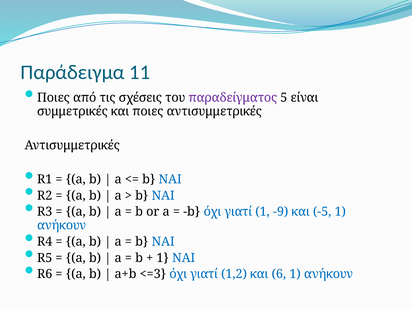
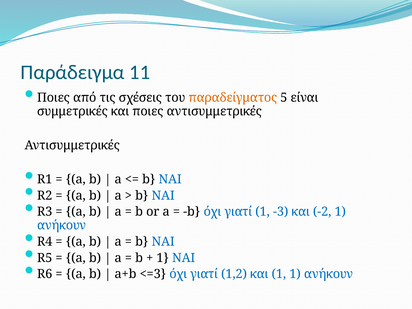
παραδείγματος colour: purple -> orange (233, 98)
-9: -9 -> -3 (281, 212)
-5: -5 -> -2 (322, 212)
και 6: 6 -> 1 (279, 274)
